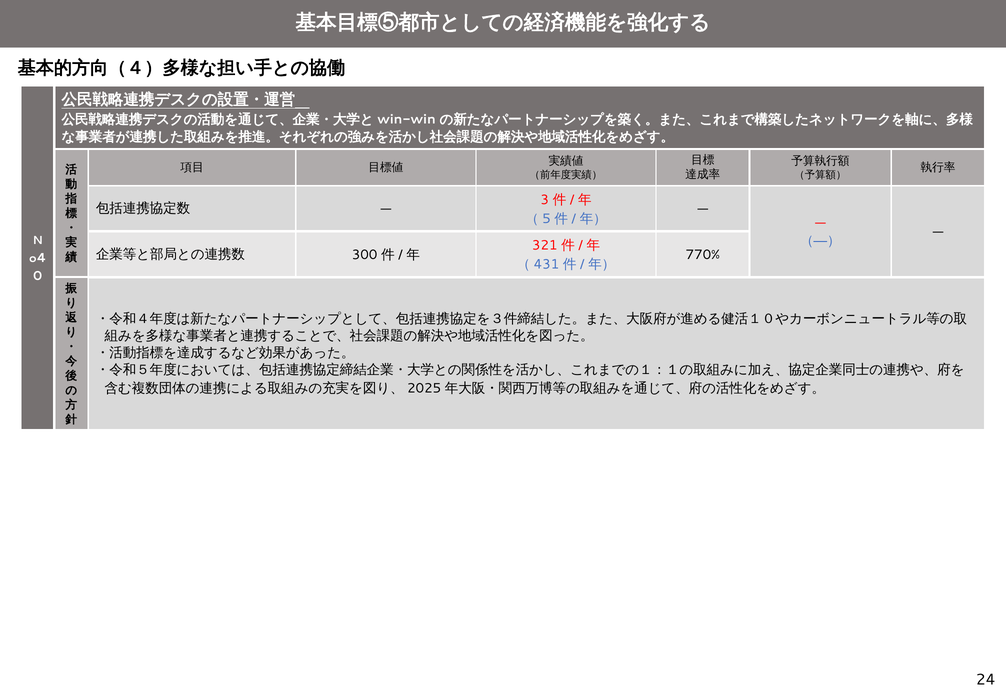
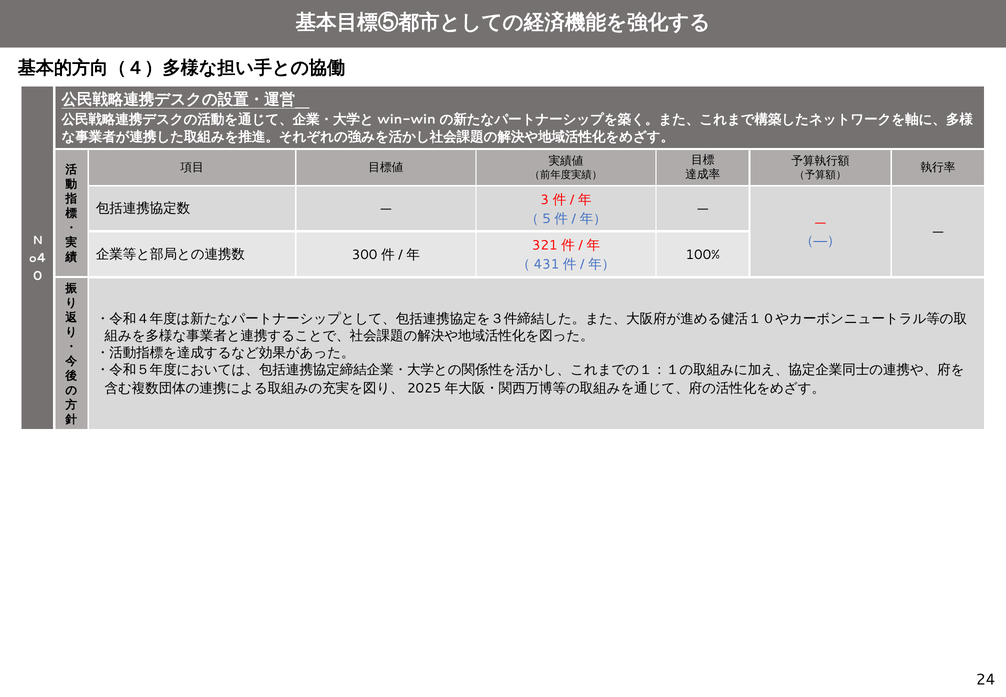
770%: 770% -> 100% (703, 255)
